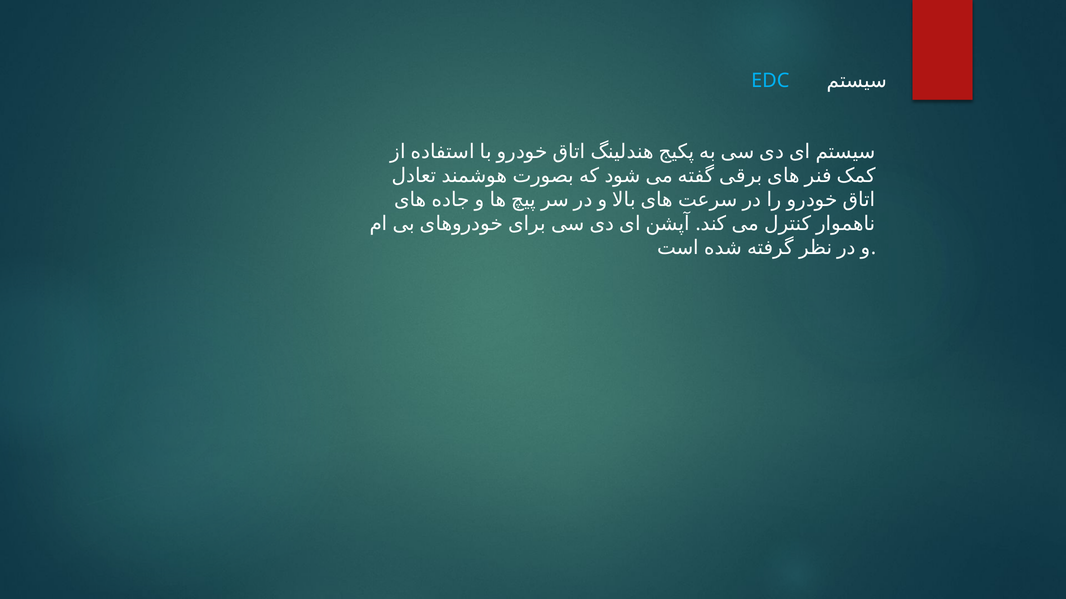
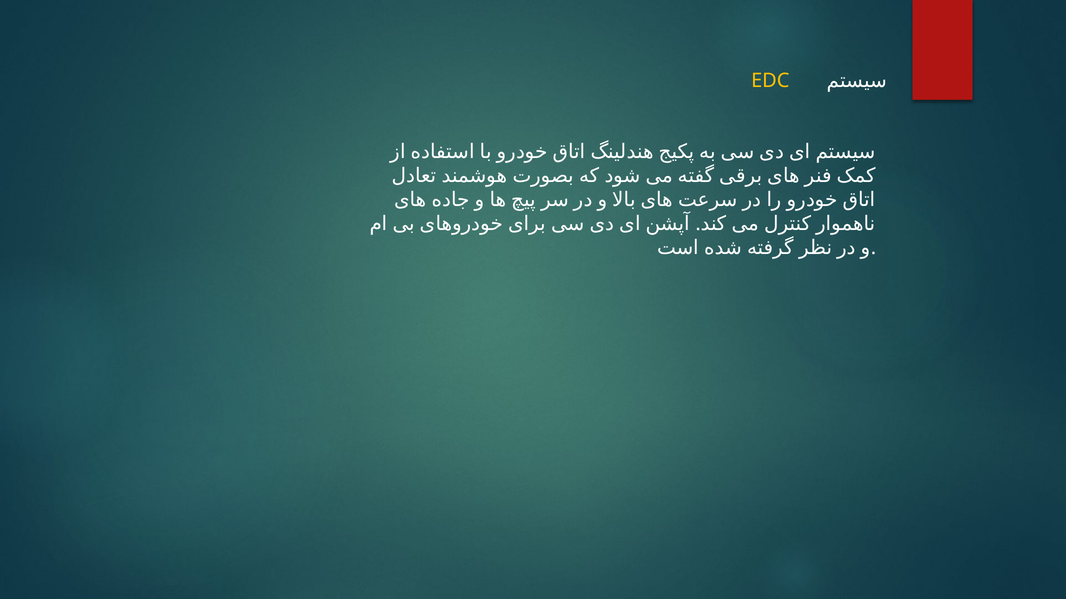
EDC colour: light blue -> yellow (770, 81)
